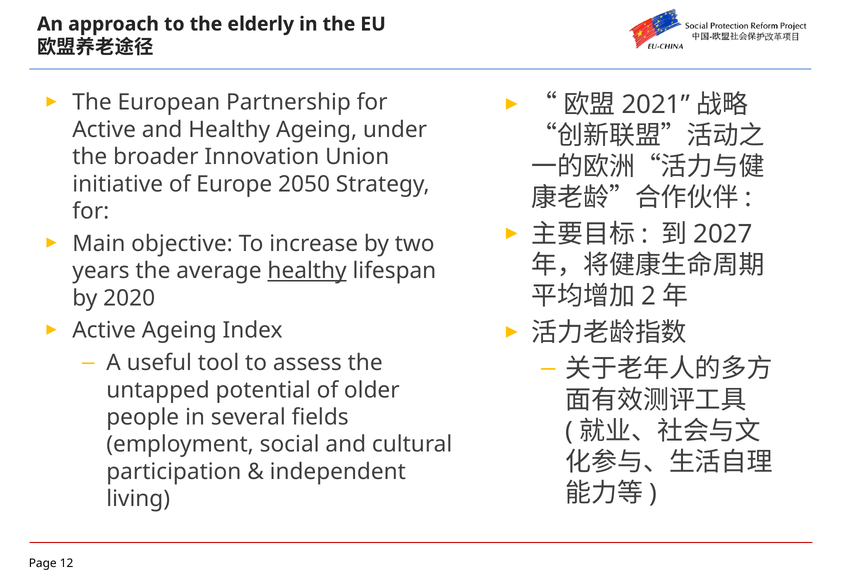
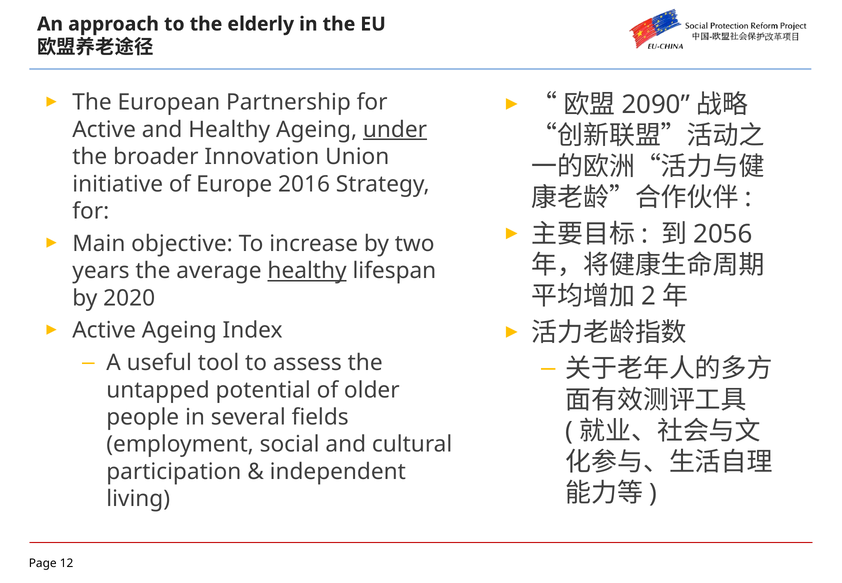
2021: 2021 -> 2090 (656, 105)
under underline: none -> present (395, 130)
2050: 2050 -> 2016 (304, 184)
2027: 2027 -> 2056 (723, 234)
